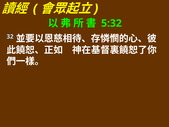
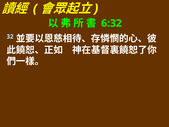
5:32: 5:32 -> 6:32 (111, 23)
